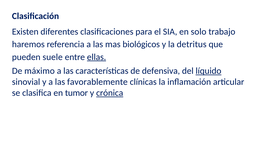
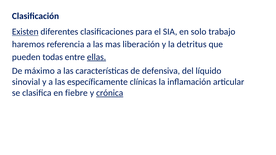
Existen underline: none -> present (25, 32)
biológicos: biológicos -> liberación (141, 44)
suele: suele -> todas (53, 57)
líquido underline: present -> none (208, 71)
favorablemente: favorablemente -> específicamente (97, 82)
tumor: tumor -> fiebre (76, 93)
